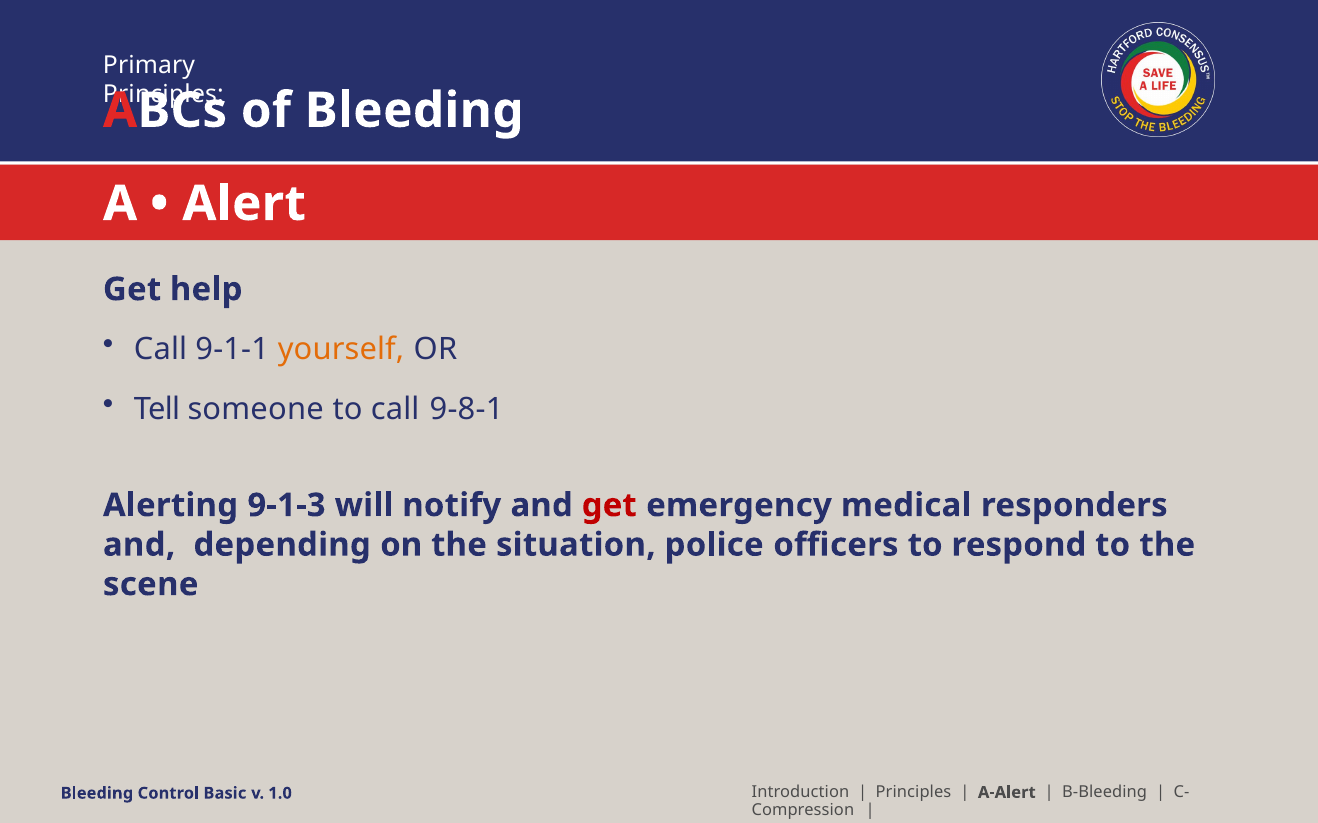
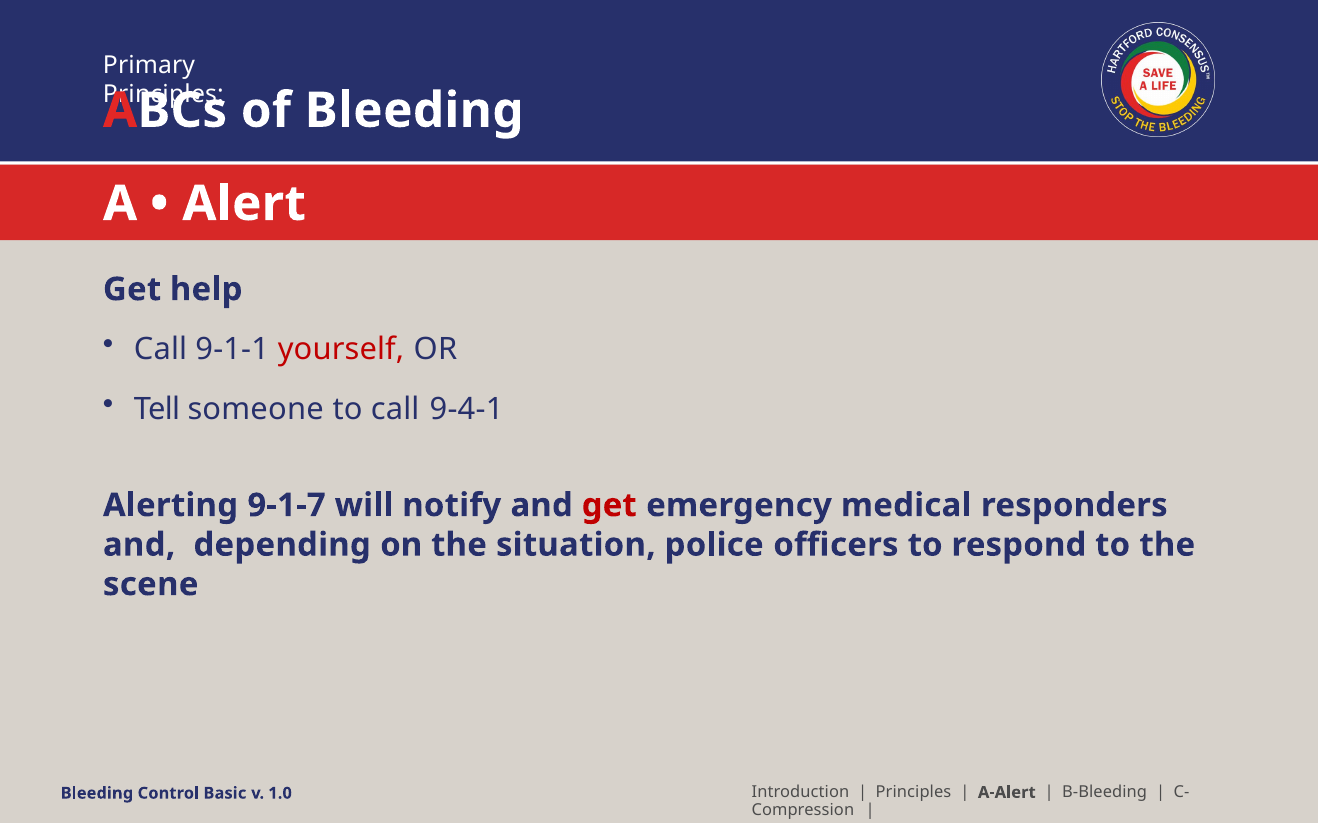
yourself colour: orange -> red (341, 350)
9-8-1: 9-8-1 -> 9-4-1 (467, 410)
9-1-3: 9-1-3 -> 9-1-7 (287, 506)
